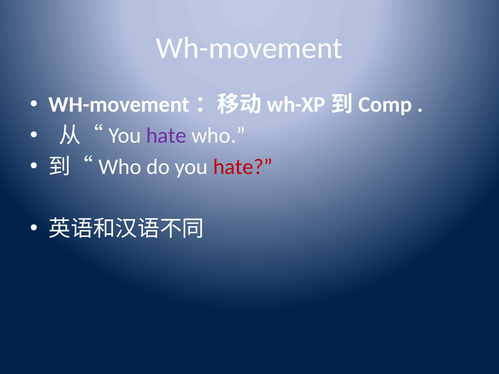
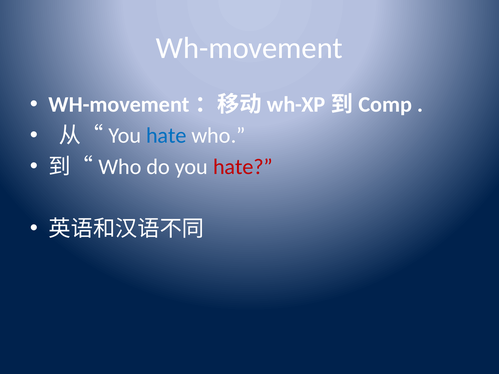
hate colour: purple -> blue (166, 136)
